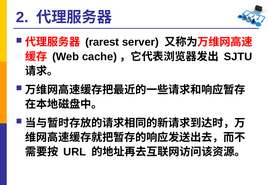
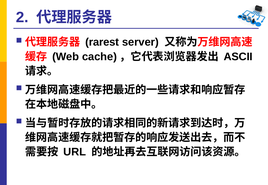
SJTU: SJTU -> ASCII (238, 57)
